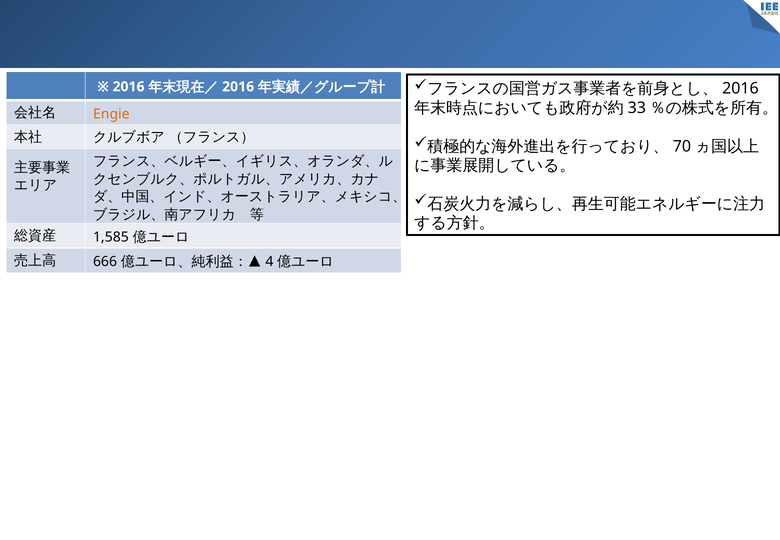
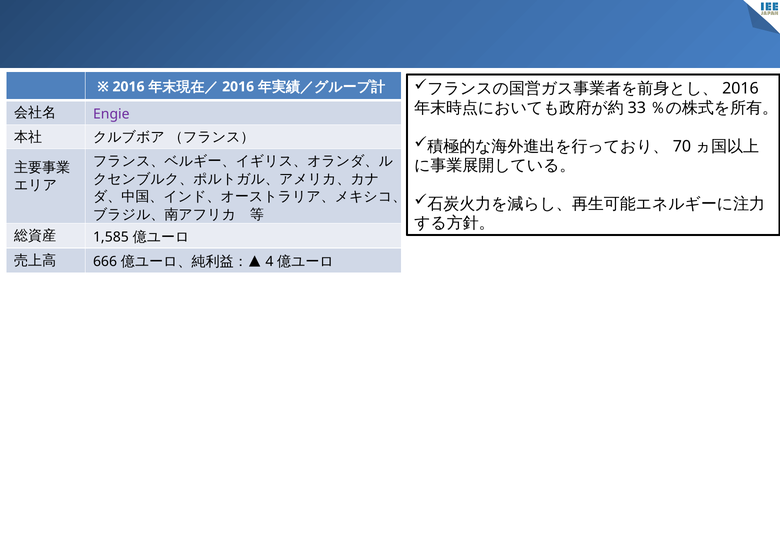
Engie colour: orange -> purple (111, 114)
